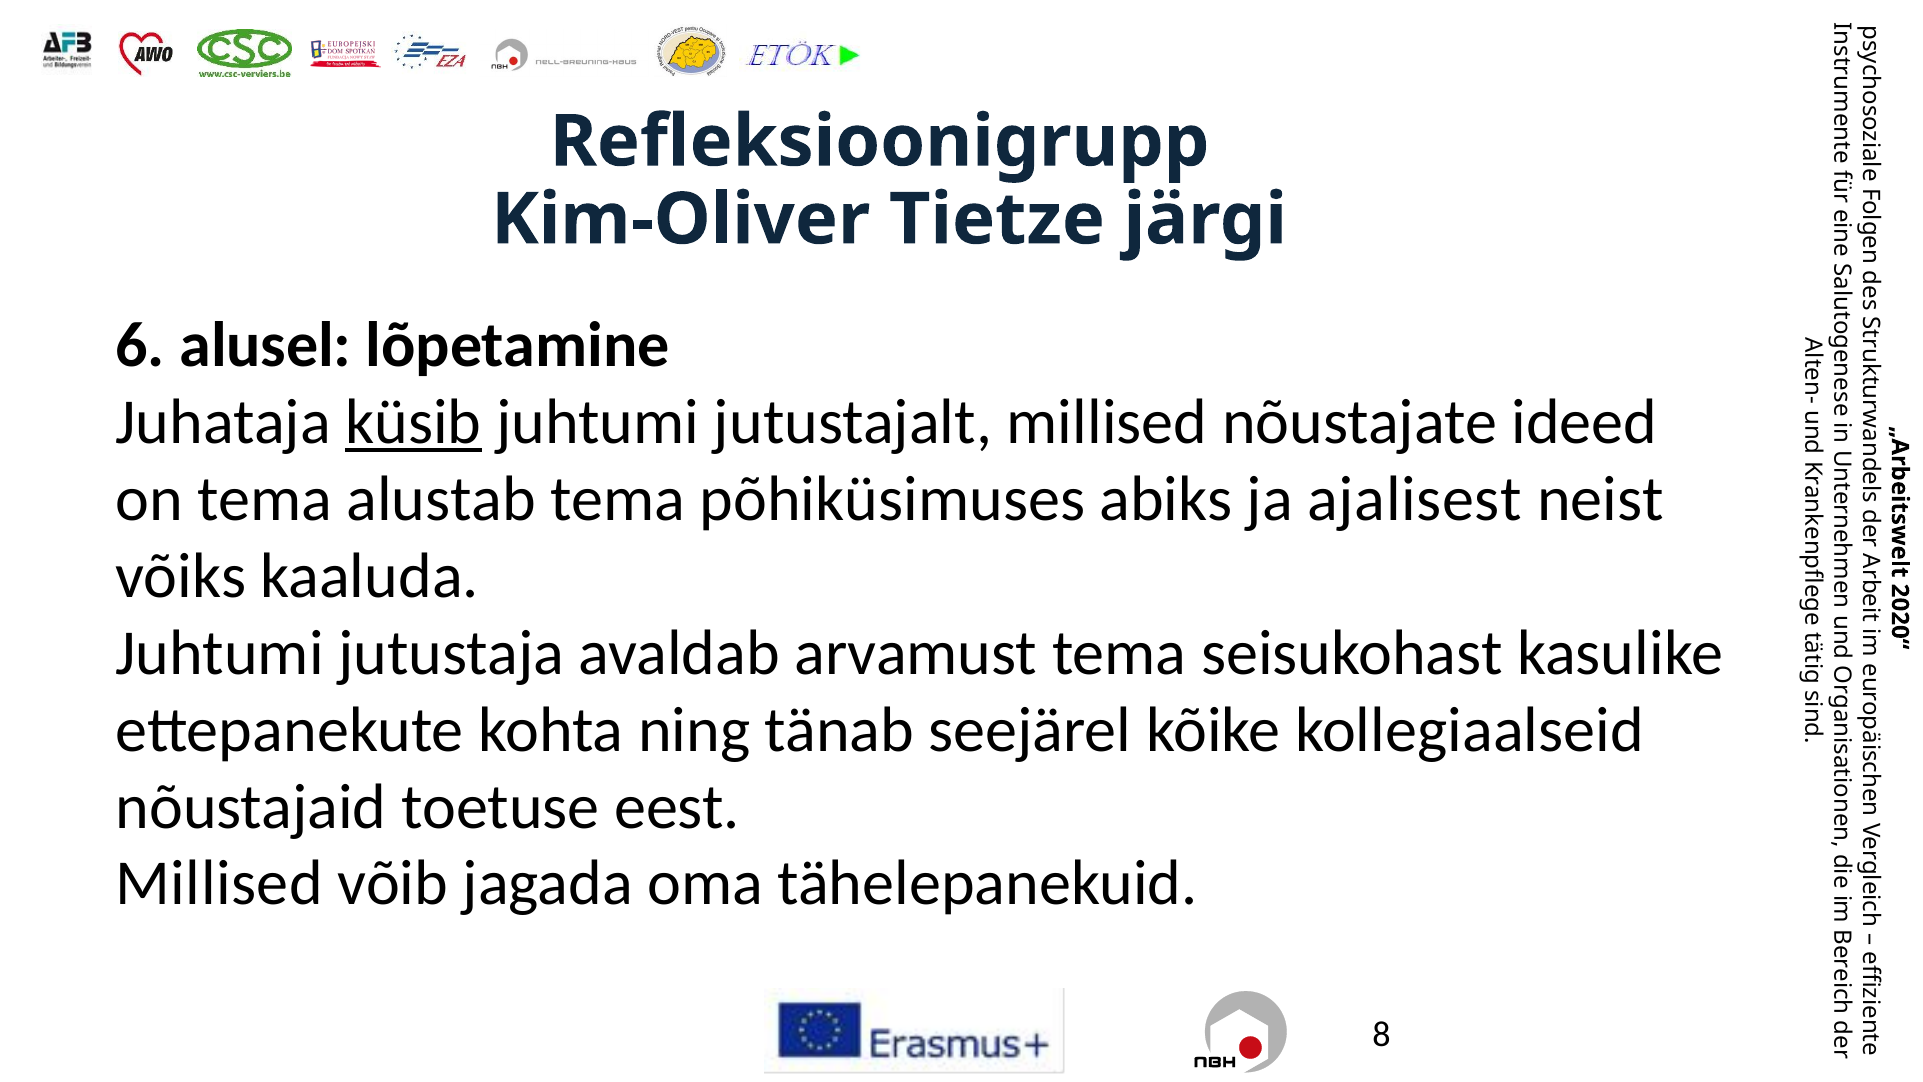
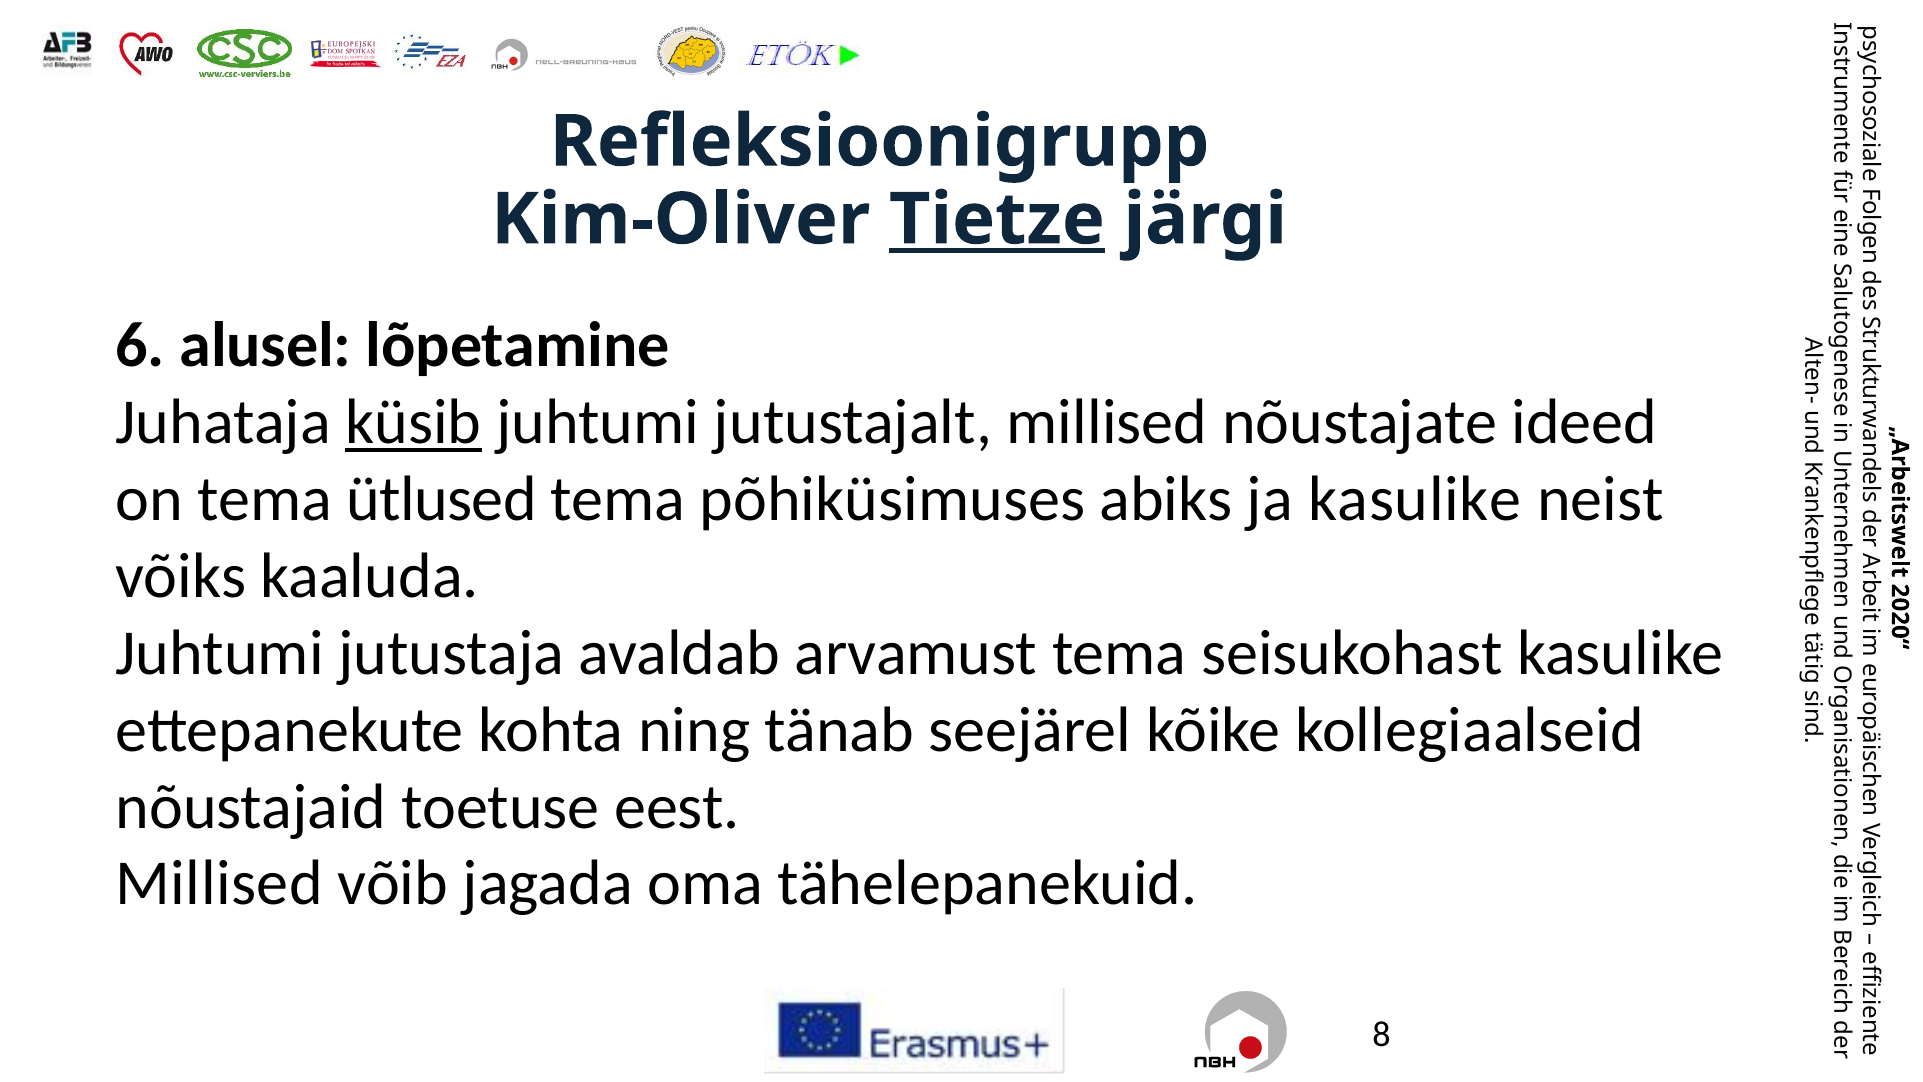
Tietze underline: none -> present (997, 220)
alustab: alustab -> ütlused (442, 499)
ja ajalisest: ajalisest -> kasulike (1415, 499)
